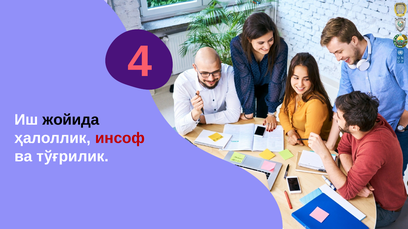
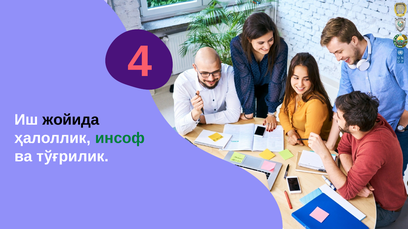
инсоф colour: red -> green (120, 138)
